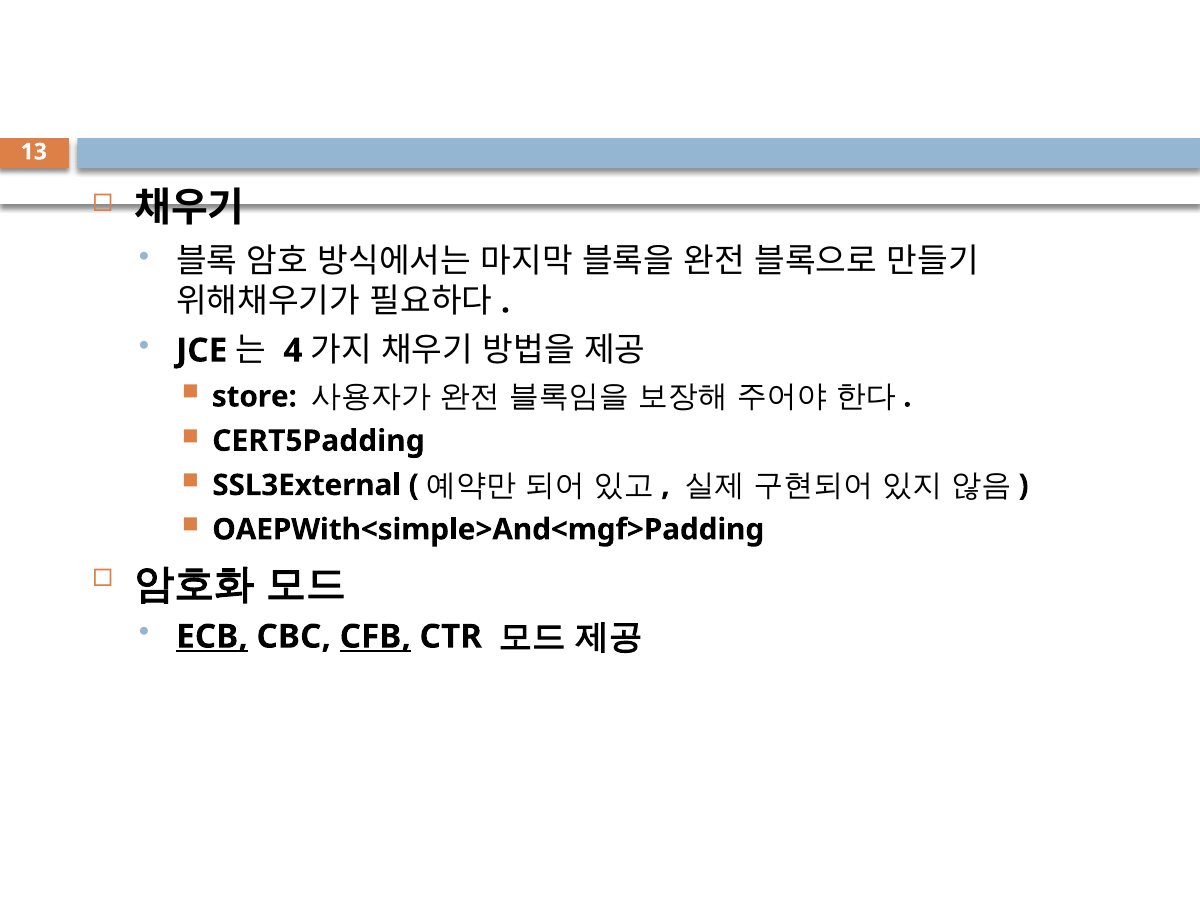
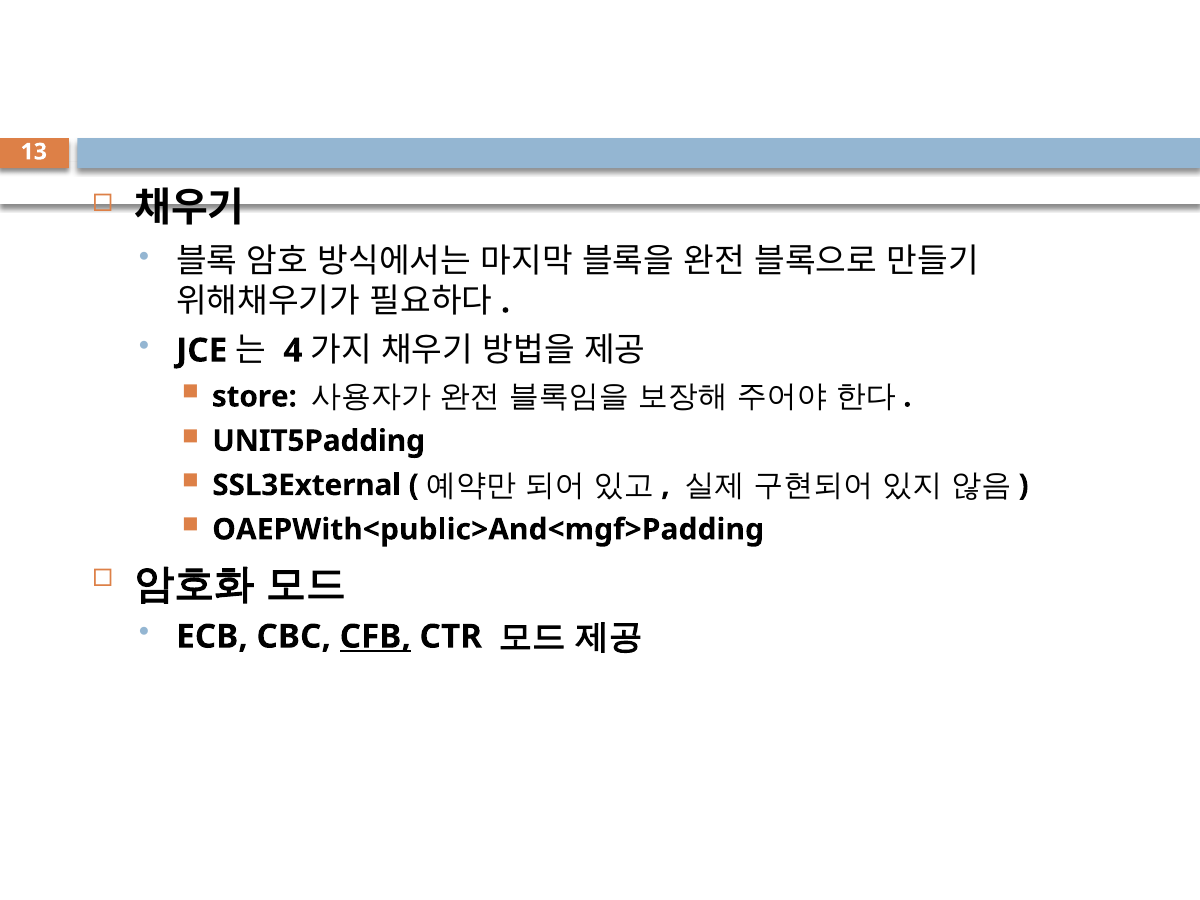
CERT5Padding: CERT5Padding -> UNIT5Padding (319, 441)
OAEPWith<simple>And<mgf>Padding: OAEPWith<simple>And<mgf>Padding -> OAEPWith<public>And<mgf>Padding (488, 530)
ECB underline: present -> none (212, 637)
